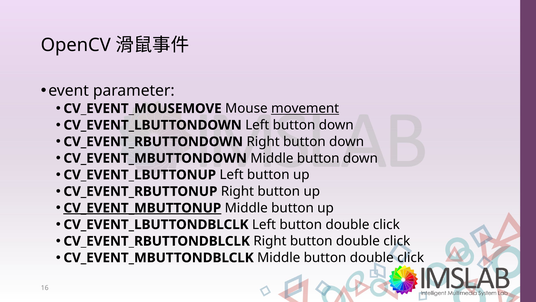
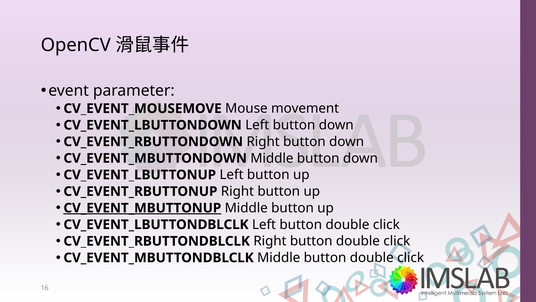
movement underline: present -> none (305, 108)
